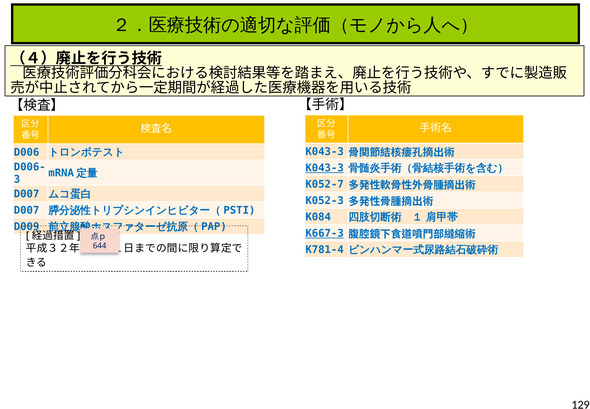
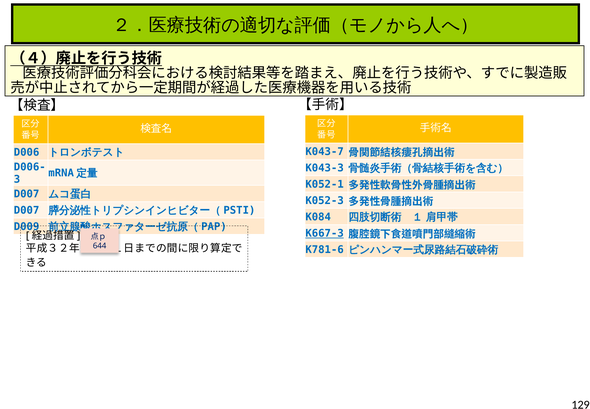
K043-3: K043-3 -> K043-7 (325, 152)
K043-3 underline: present -> none (325, 168)
K052-7: K052-7 -> K052-1 (325, 184)
K781-4: K781-4 -> K781-6 (325, 249)
